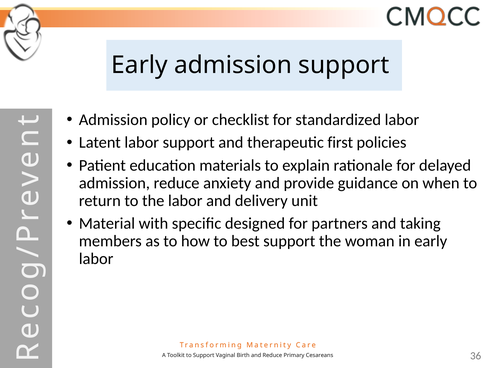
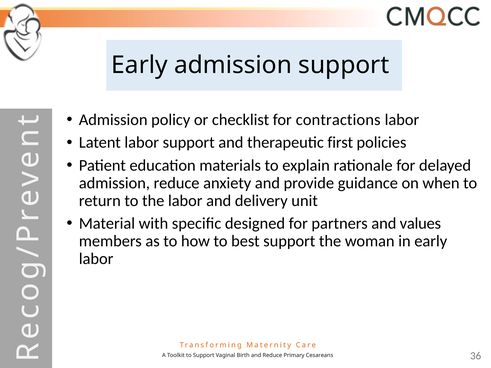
standardized: standardized -> contractions (338, 120)
taking: taking -> values (420, 224)
